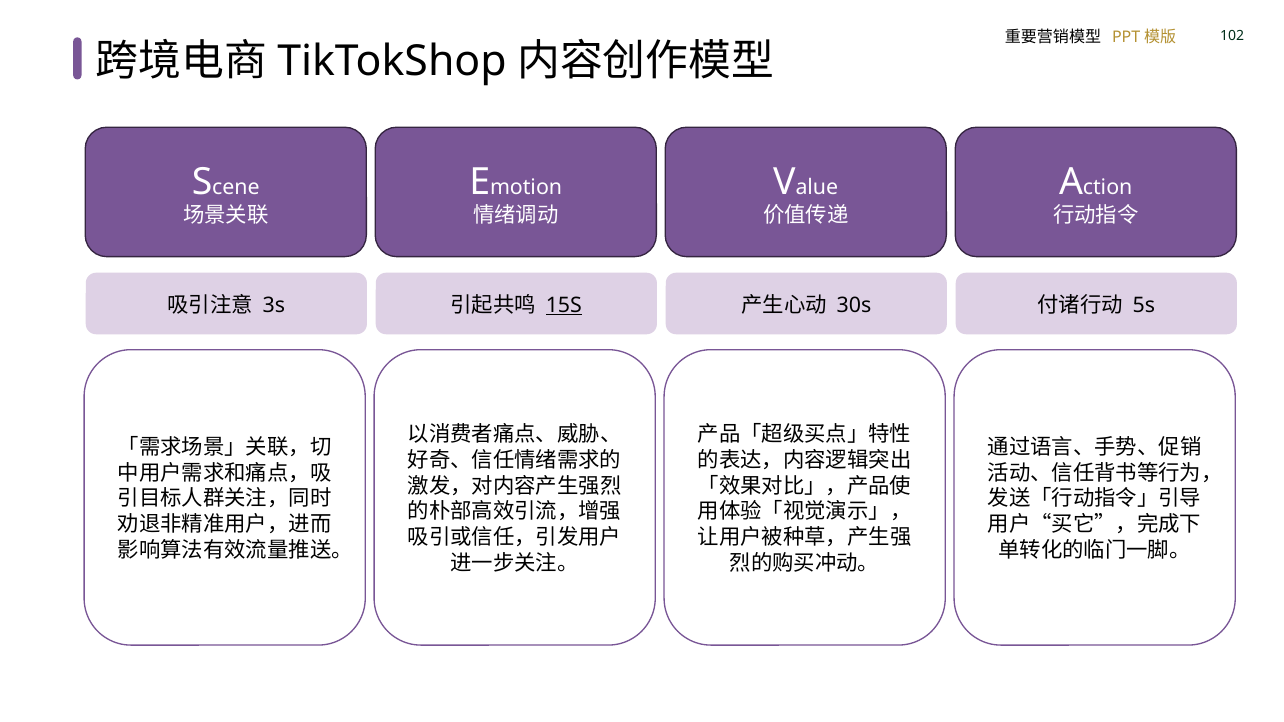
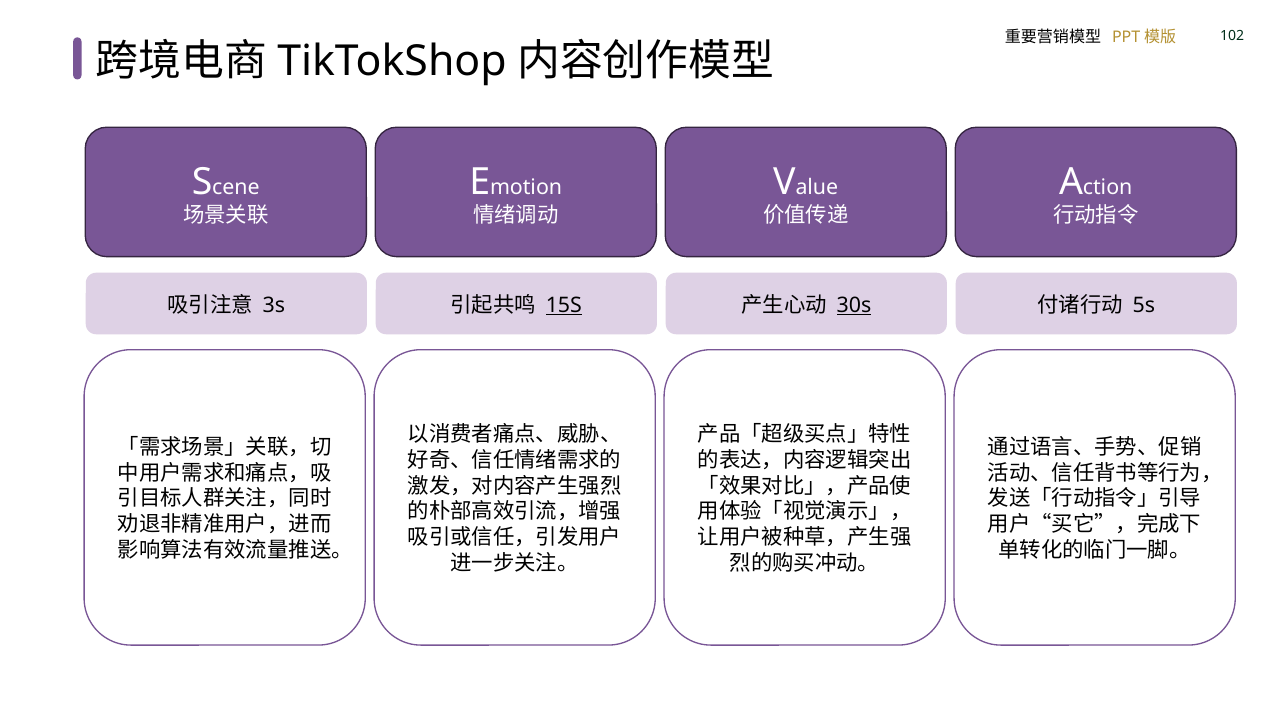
30s underline: none -> present (854, 305)
